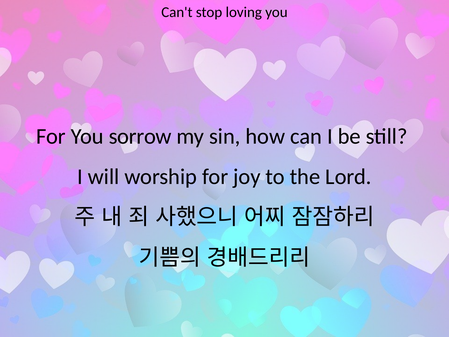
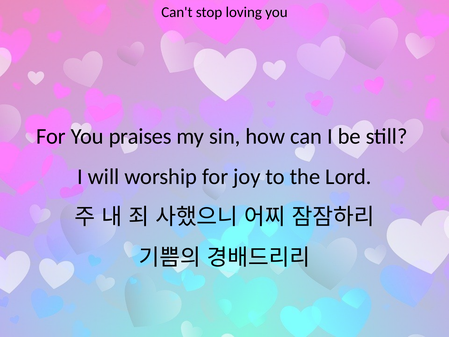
sorrow: sorrow -> praises (140, 136)
